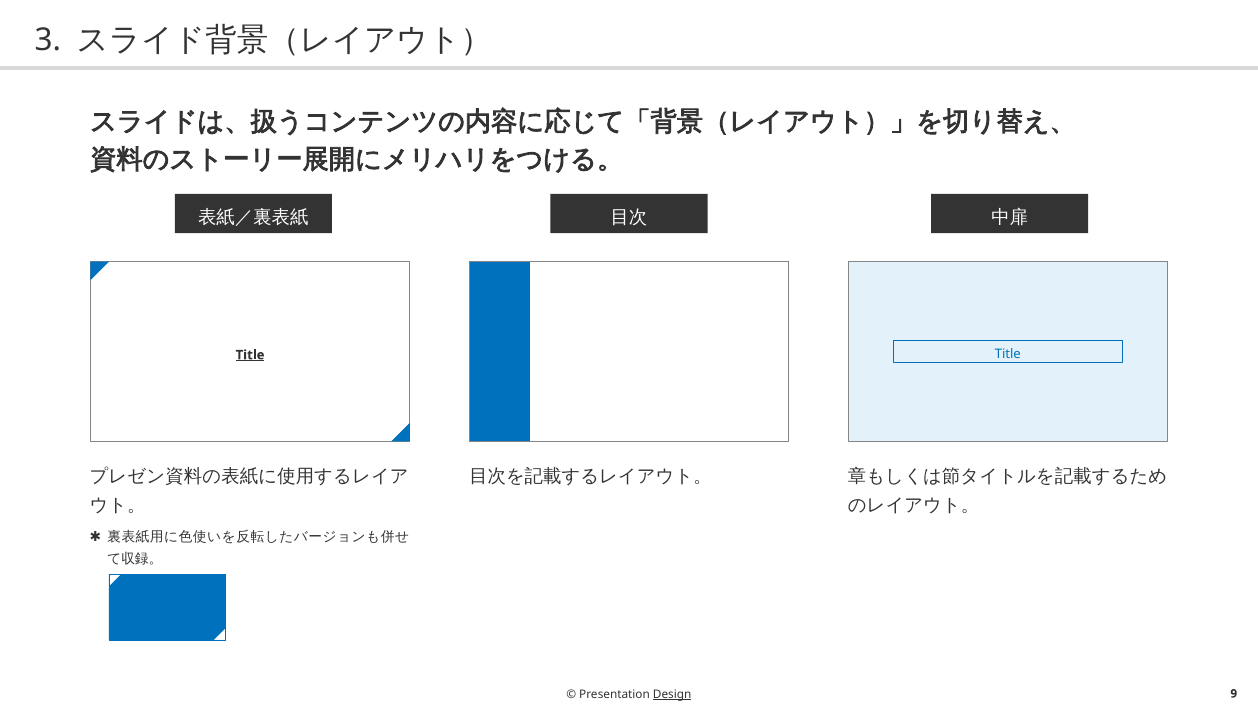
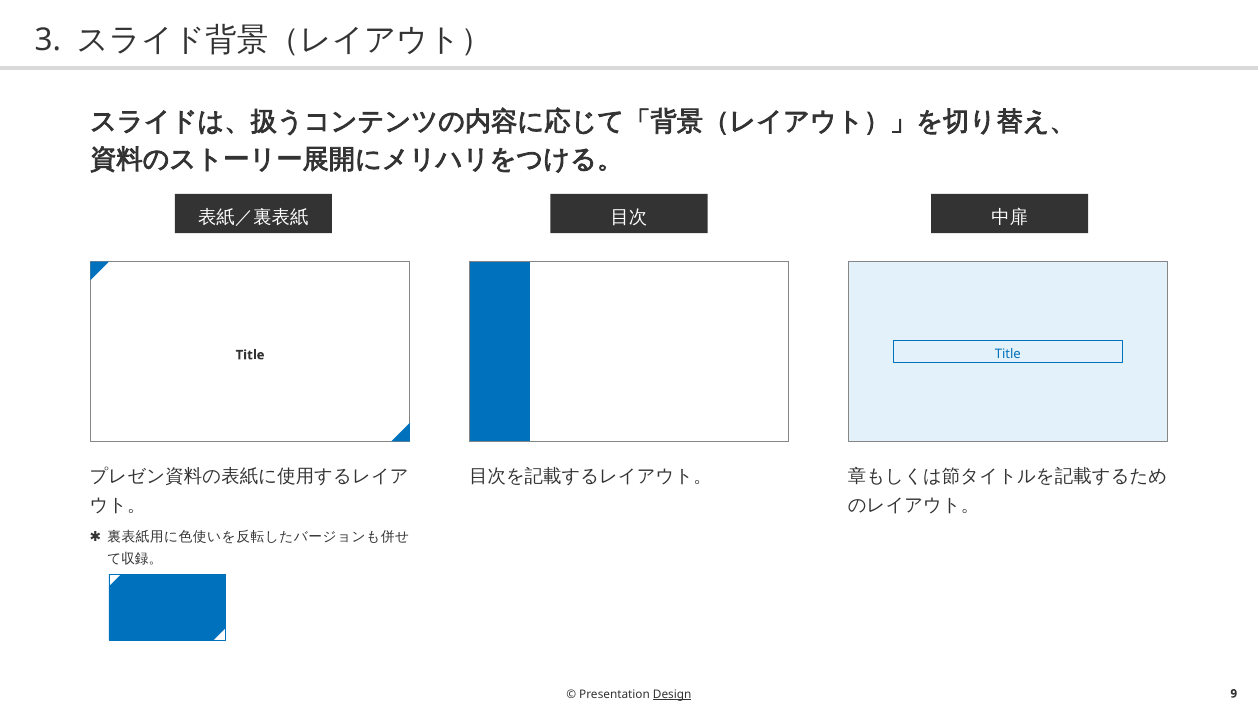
Title underline: present -> none (250, 355)
